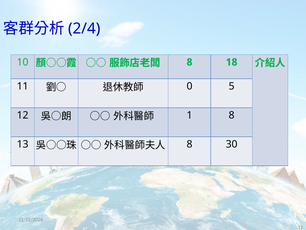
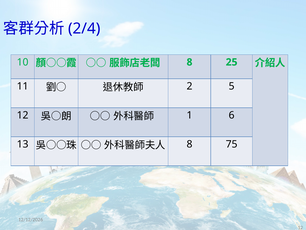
18: 18 -> 25 (232, 62)
0: 0 -> 2 (189, 86)
1 8: 8 -> 6 (232, 115)
30: 30 -> 75 (232, 144)
